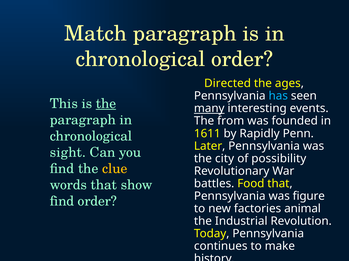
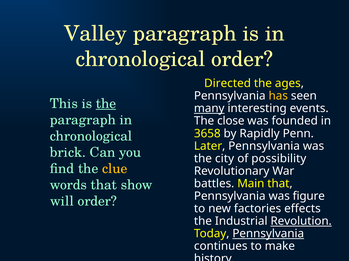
Match: Match -> Valley (95, 34)
has colour: light blue -> yellow (278, 96)
from: from -> close (231, 121)
1611: 1611 -> 3658 (207, 134)
sight: sight -> brick (68, 153)
Food: Food -> Main (251, 184)
find: find -> will (62, 202)
animal: animal -> effects (302, 209)
Revolution underline: none -> present (301, 222)
Pennsylvania underline: none -> present (268, 234)
